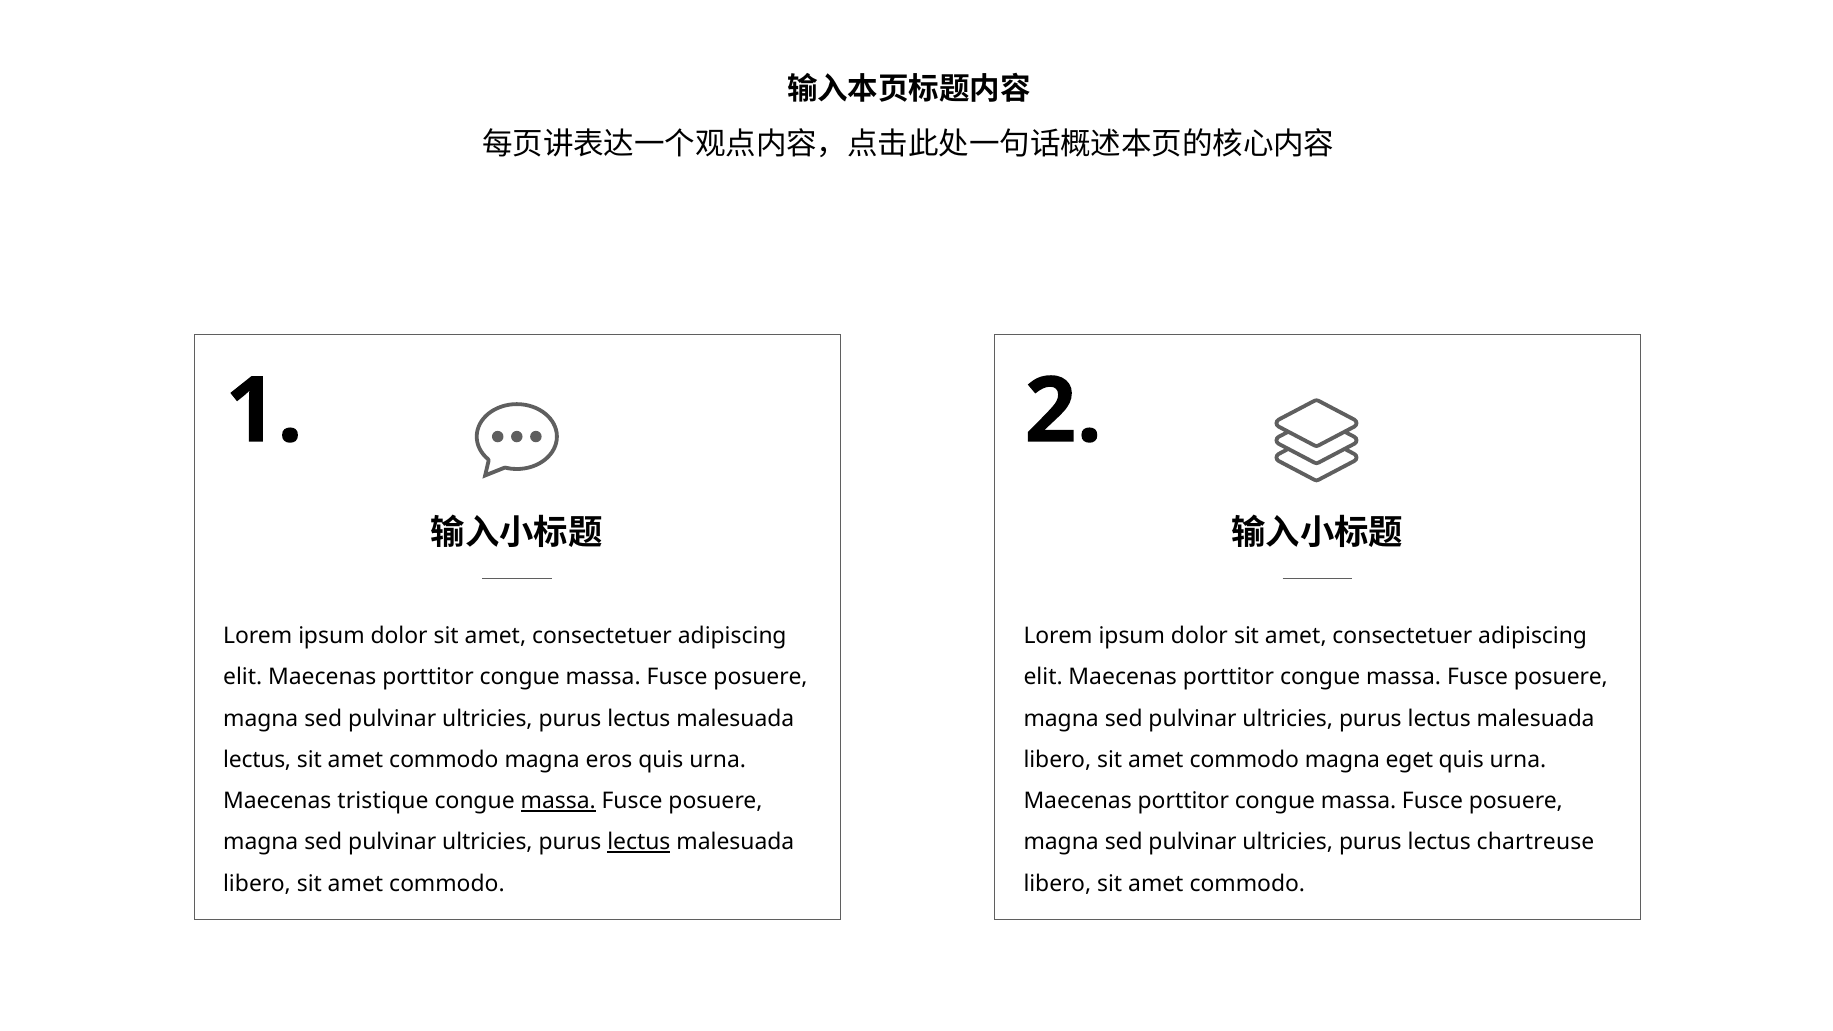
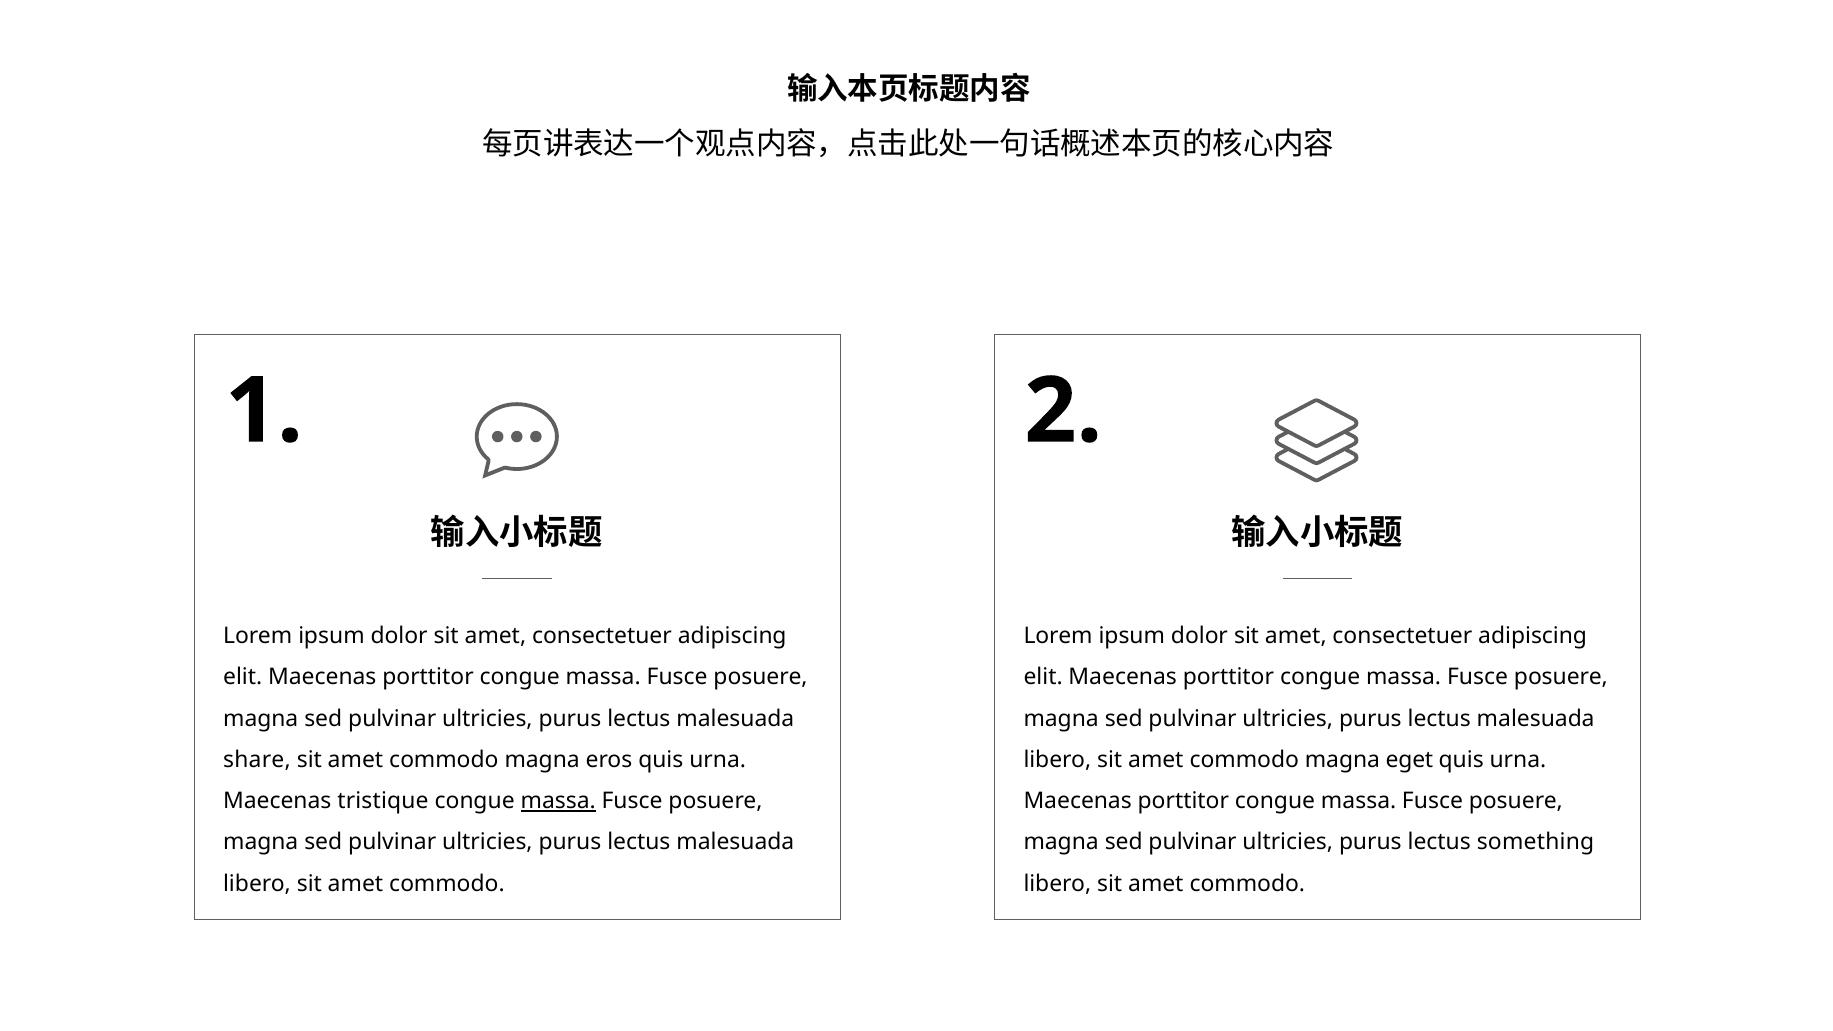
lectus: lectus -> share (257, 760)
lectus underline: present -> none (639, 842)
chartreuse: chartreuse -> something (1536, 842)
